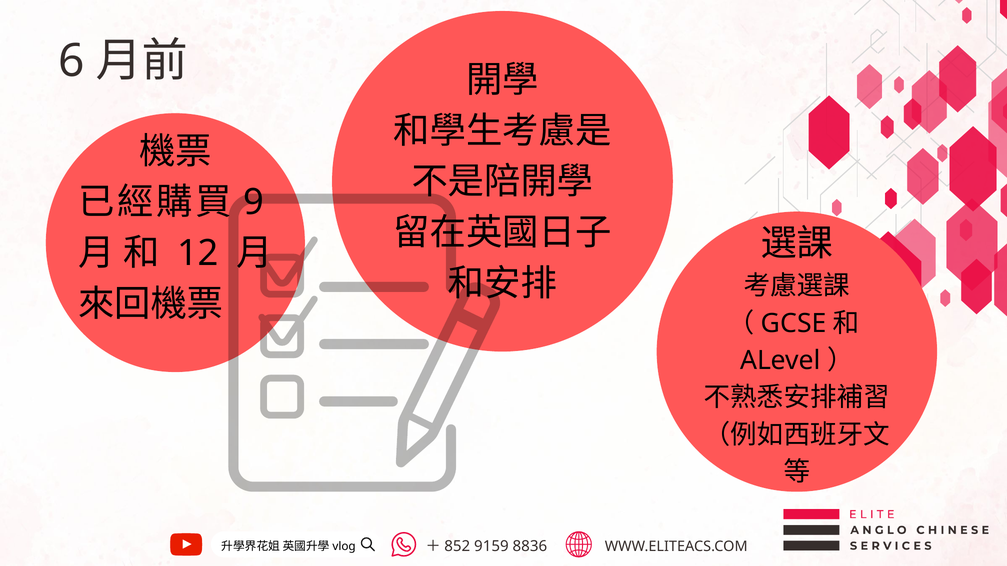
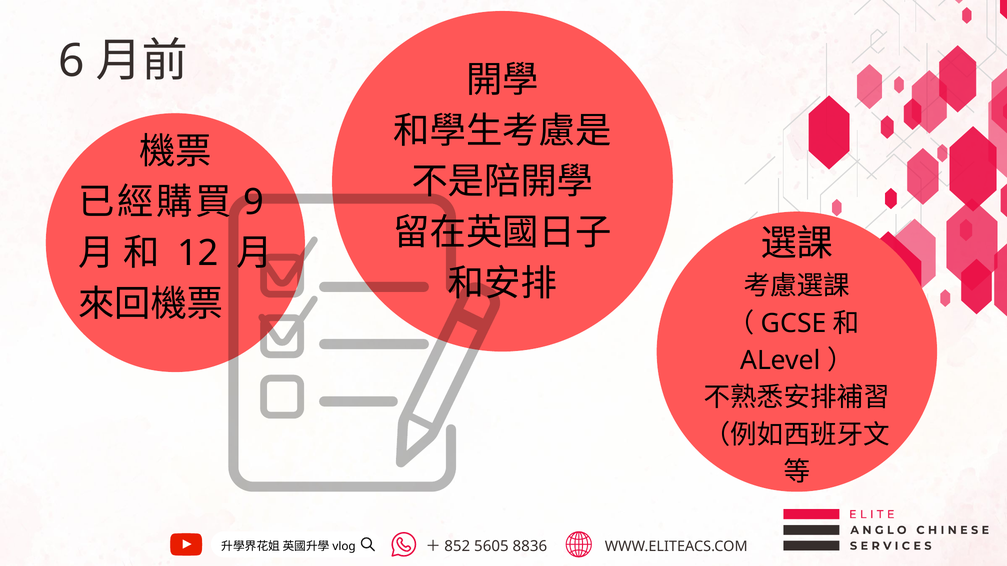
9159: 9159 -> 5605 (491, 547)
